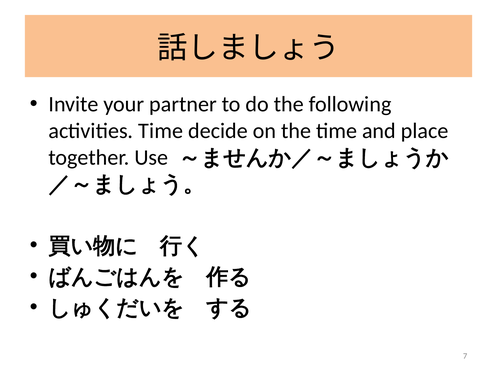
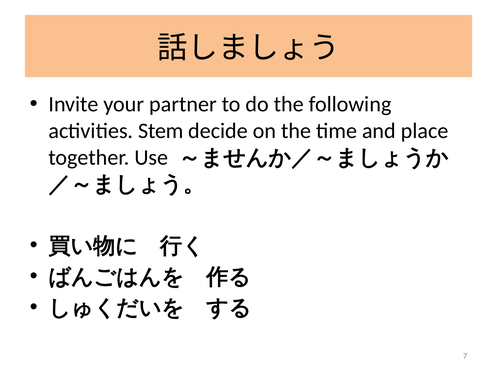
activities Time: Time -> Stem (161, 131)
